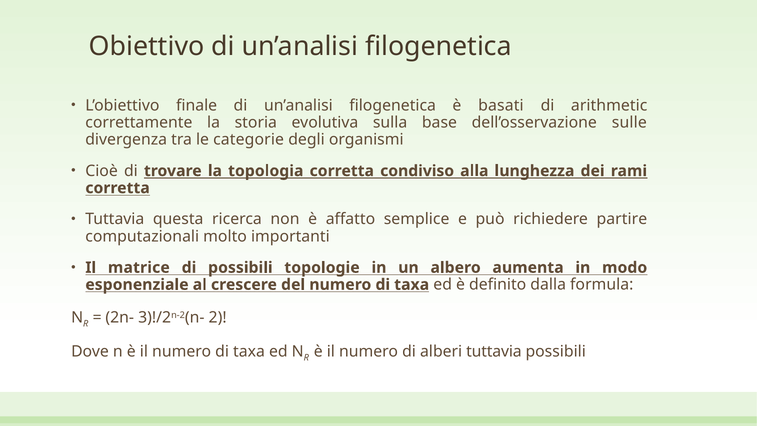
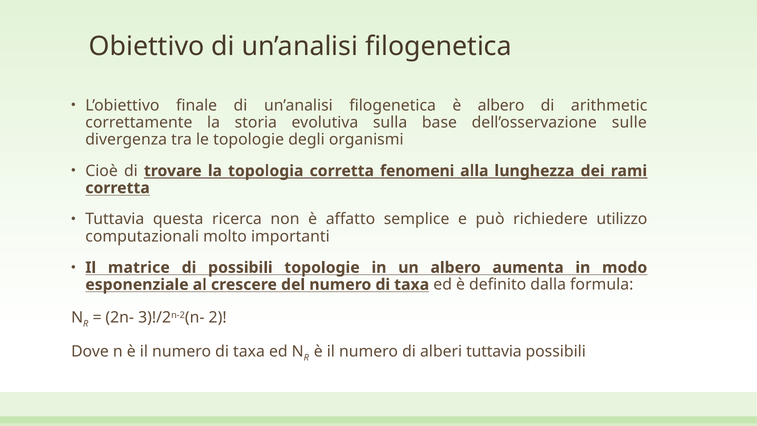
è basati: basati -> albero (501, 106)
le categorie: categorie -> topologie (249, 140)
condiviso: condiviso -> fenomeni (417, 171)
partire: partire -> utilizzo (622, 219)
